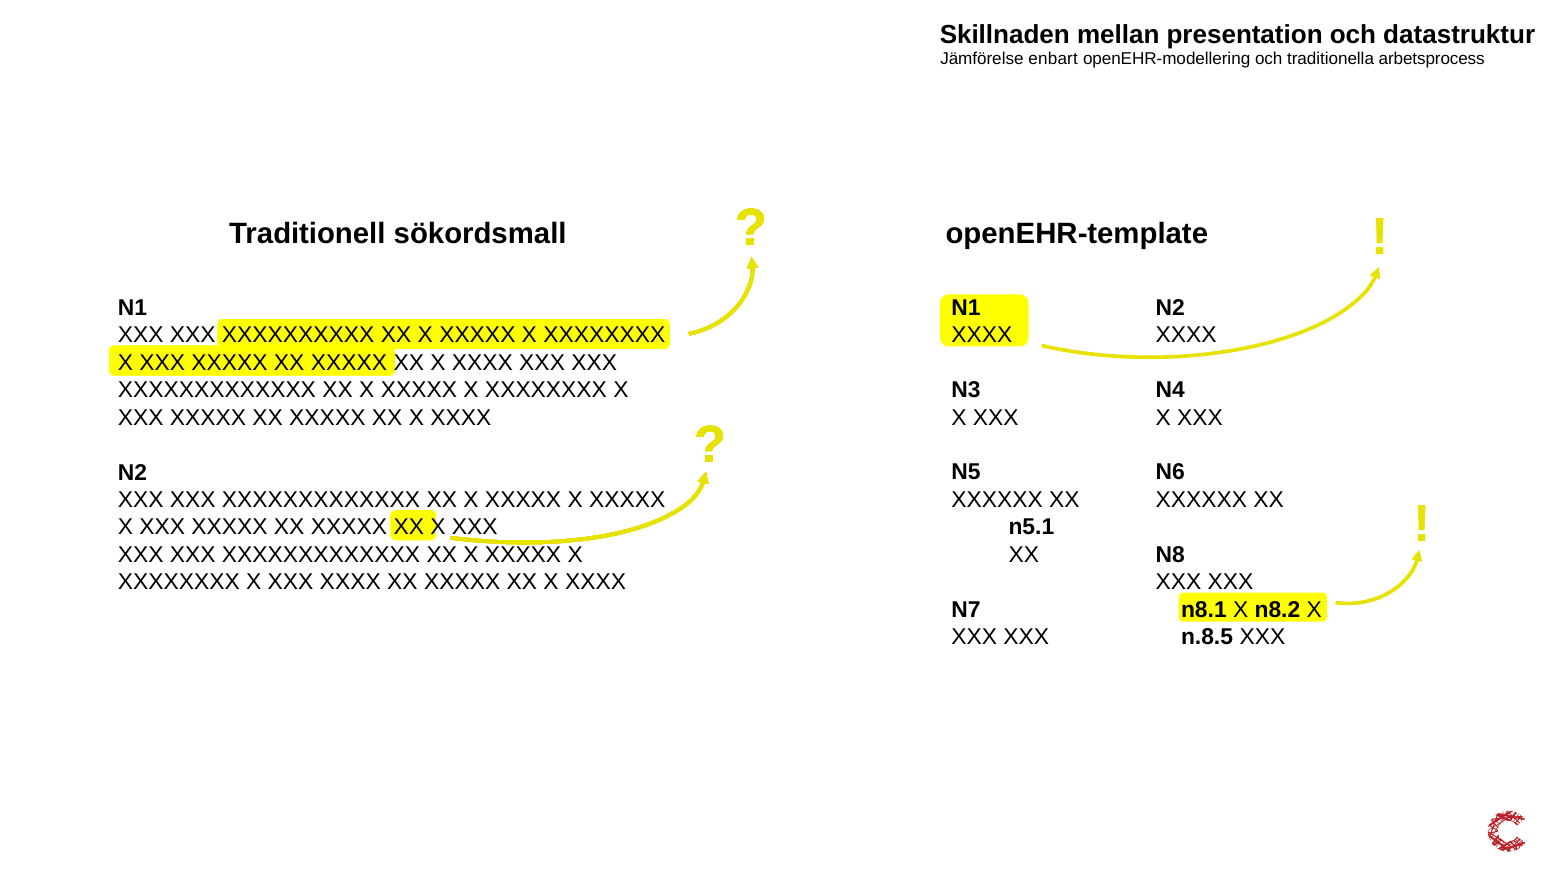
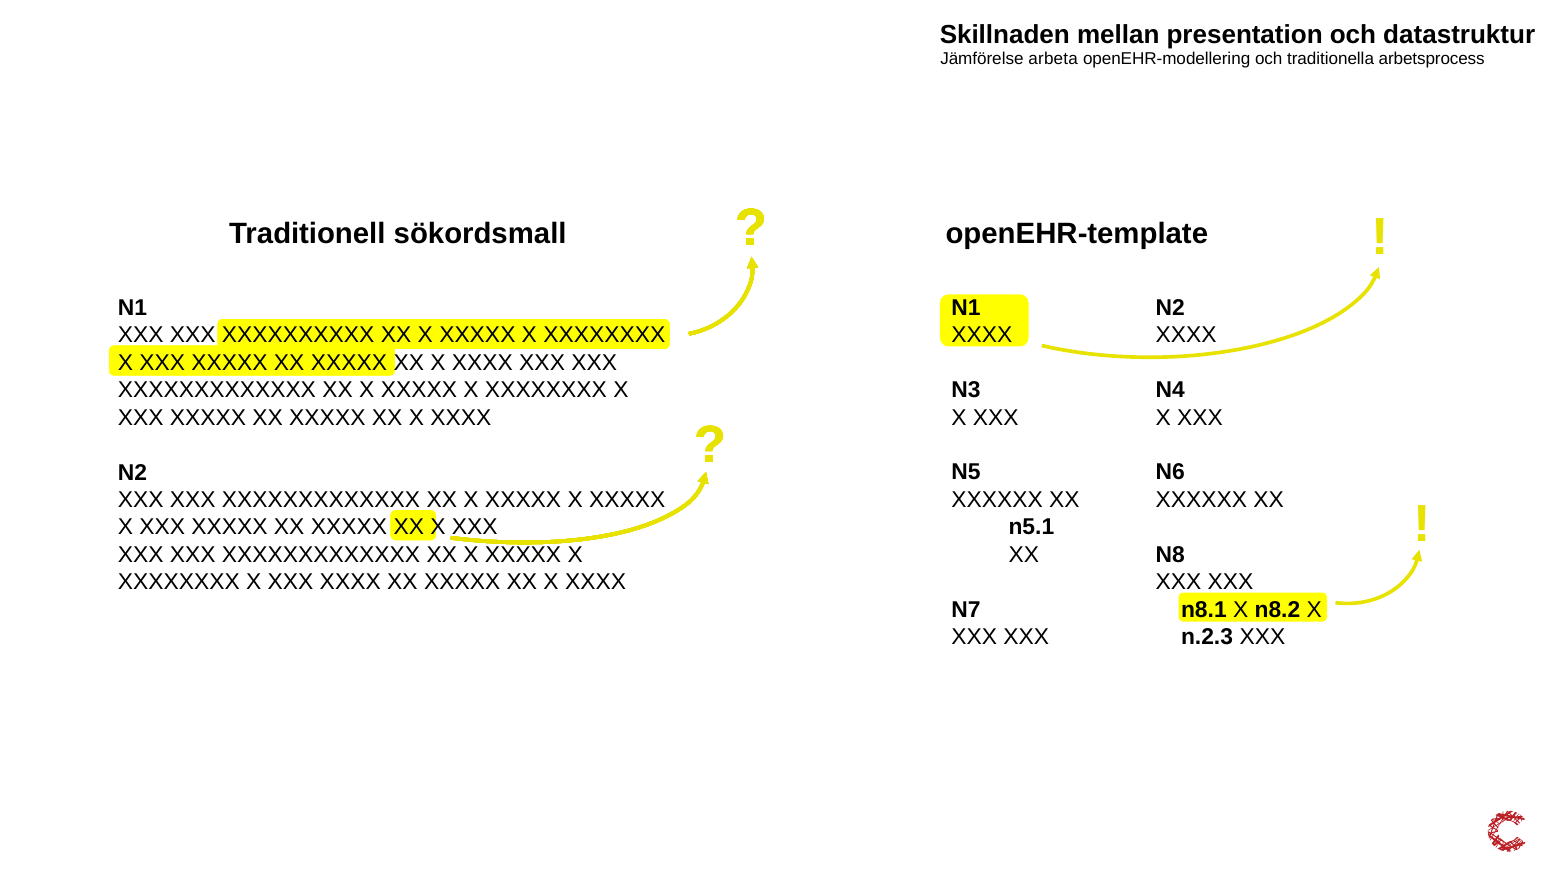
enbart: enbart -> arbeta (1053, 59)
n.8.5: n.8.5 -> n.2.3 (1207, 637)
